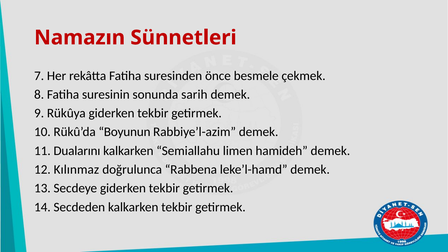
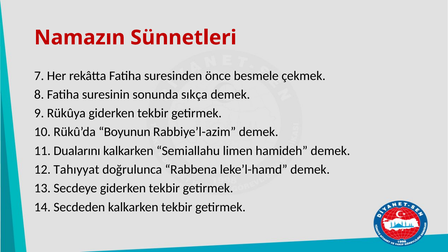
sarih: sarih -> sıkça (194, 94)
Kılınmaz: Kılınmaz -> Tahıyyat (76, 170)
